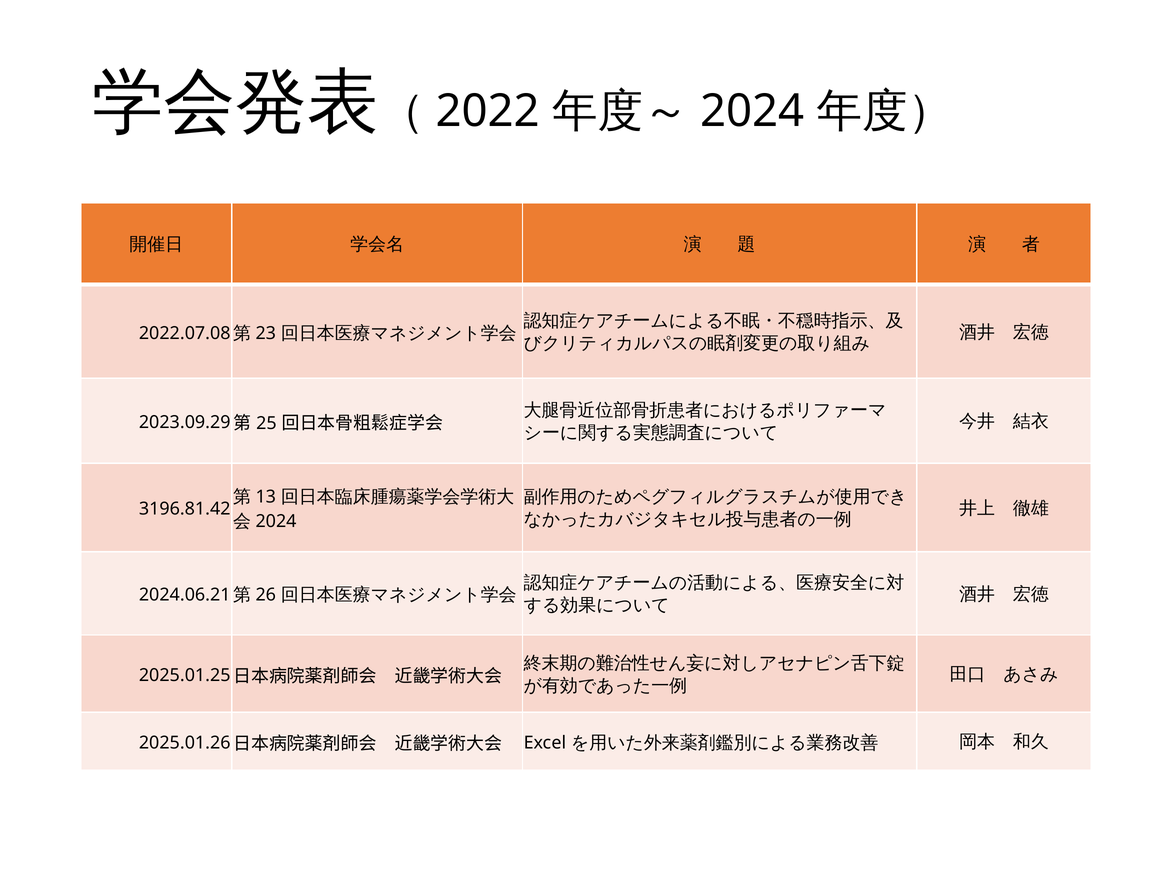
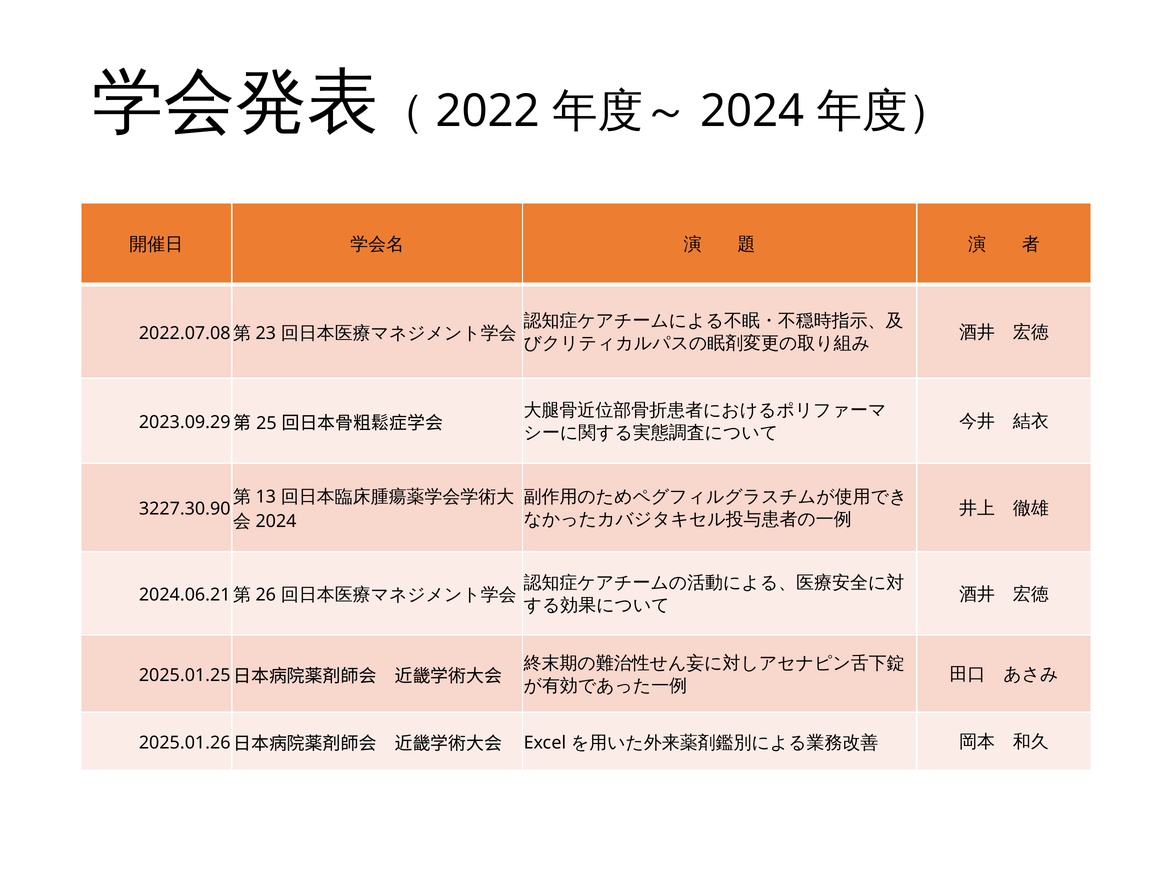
3196.81.42: 3196.81.42 -> 3227.30.90 (185, 509)
